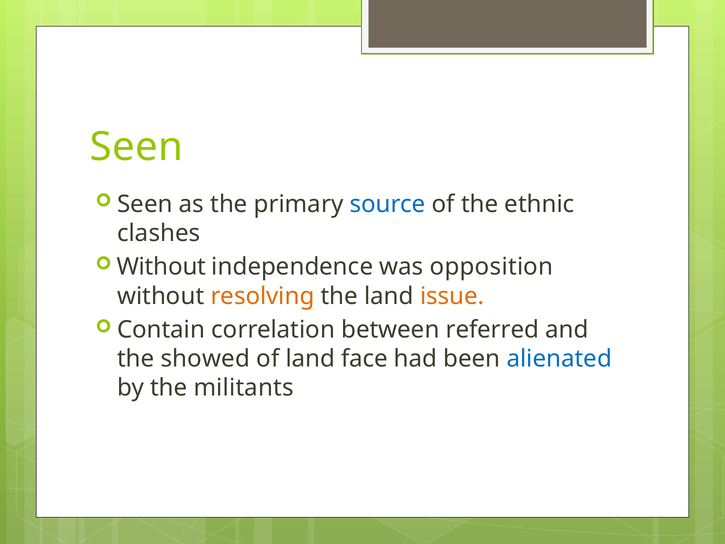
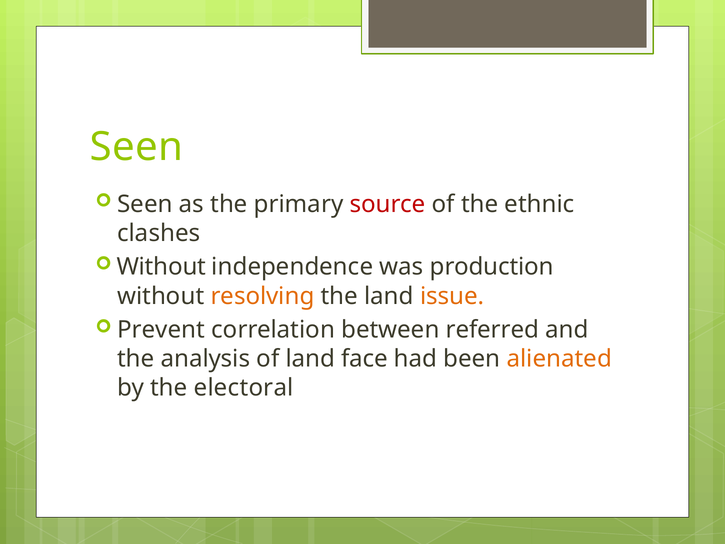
source colour: blue -> red (388, 204)
opposition: opposition -> production (492, 267)
Contain: Contain -> Prevent (161, 330)
showed: showed -> analysis (205, 359)
alienated colour: blue -> orange (559, 359)
militants: militants -> electoral (244, 388)
